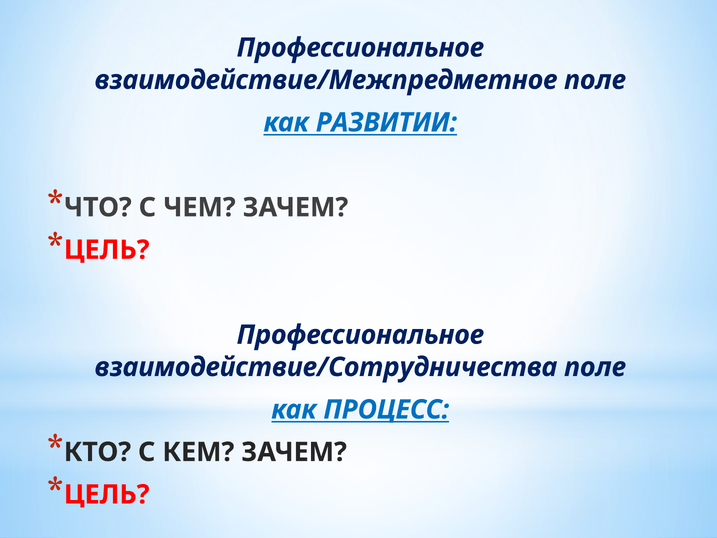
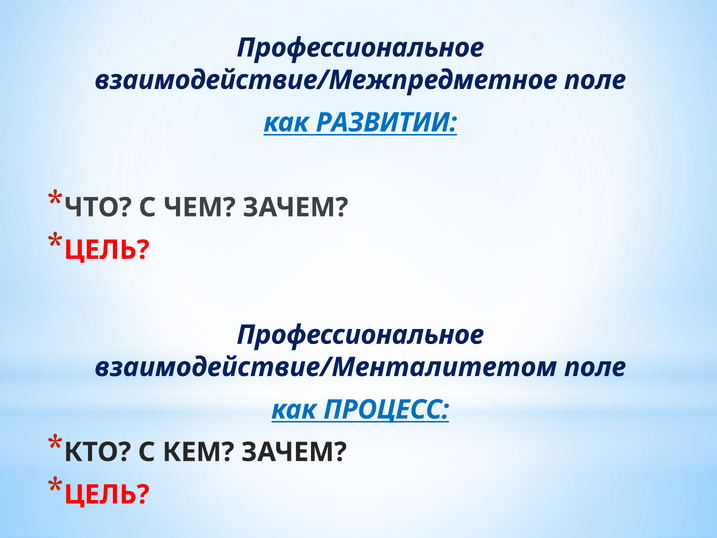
взаимодействие/Сотрудничества: взаимодействие/Сотрудничества -> взаимодействие/Менталитетом (326, 367)
